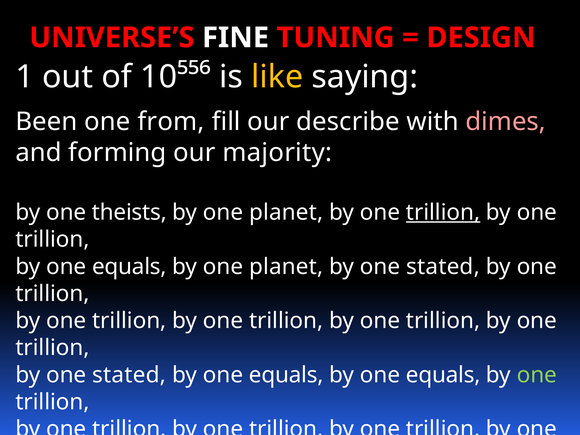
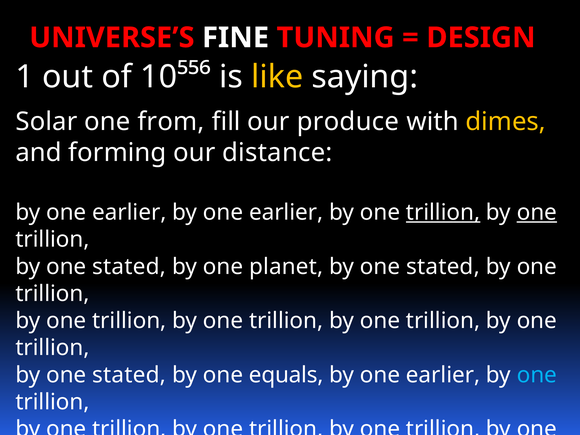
Been: Been -> Solar (46, 122)
describe: describe -> produce (348, 122)
dimes colour: pink -> yellow (506, 122)
majority: majority -> distance (277, 153)
theists: theists -> earlier (129, 212)
planet: planet -> earlier (286, 212)
one underline: none -> present (537, 212)
equals: equals -> stated (129, 267)
equals: equals -> earlier (443, 375)
one colour: light green -> light blue (537, 375)
